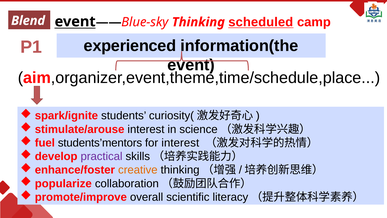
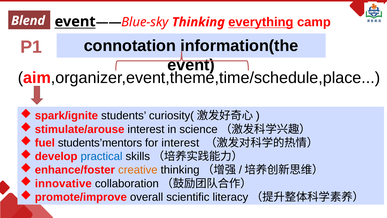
scheduled: scheduled -> everything (261, 22)
experienced: experienced -> connotation (130, 46)
practical colour: purple -> blue (102, 156)
popularize: popularize -> innovative (63, 183)
